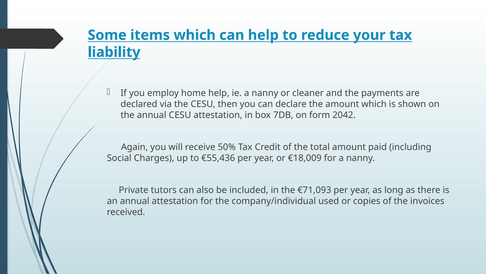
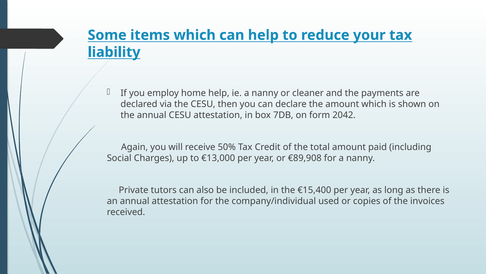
€55,436: €55,436 -> €13,000 (218, 158)
€18,009: €18,009 -> €89,908 (305, 158)
€71,093: €71,093 -> €15,400 (314, 190)
